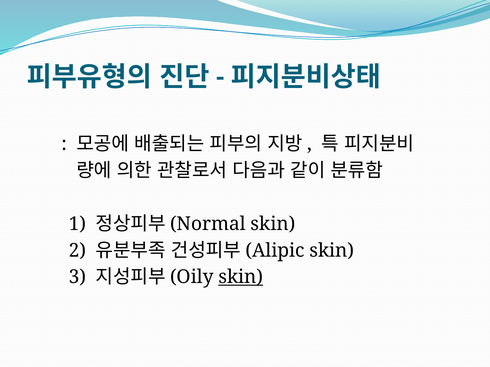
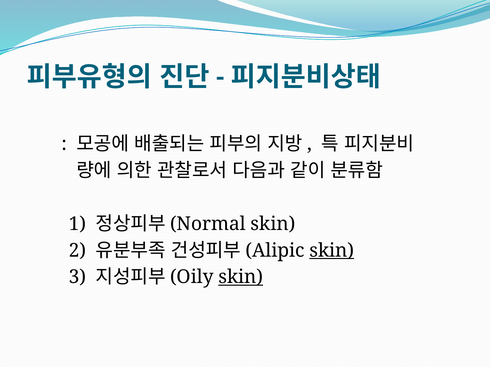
skin underline: none -> present (332, 251)
